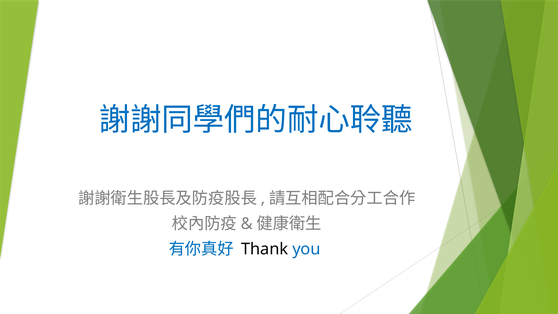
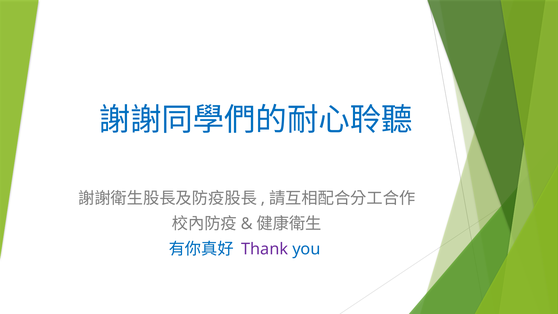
Thank colour: black -> purple (265, 249)
